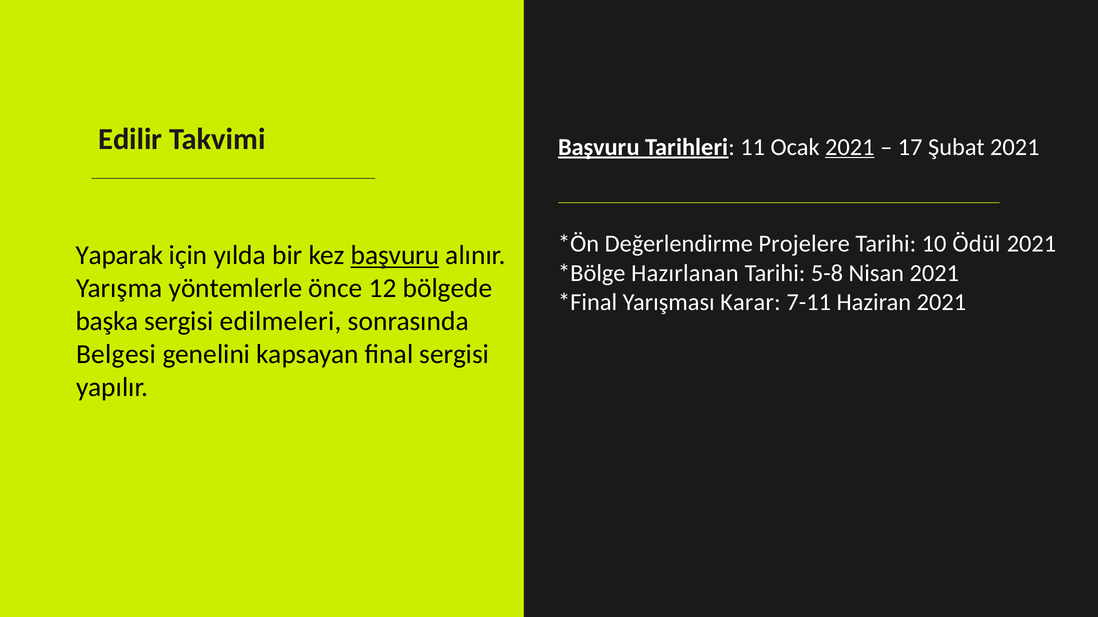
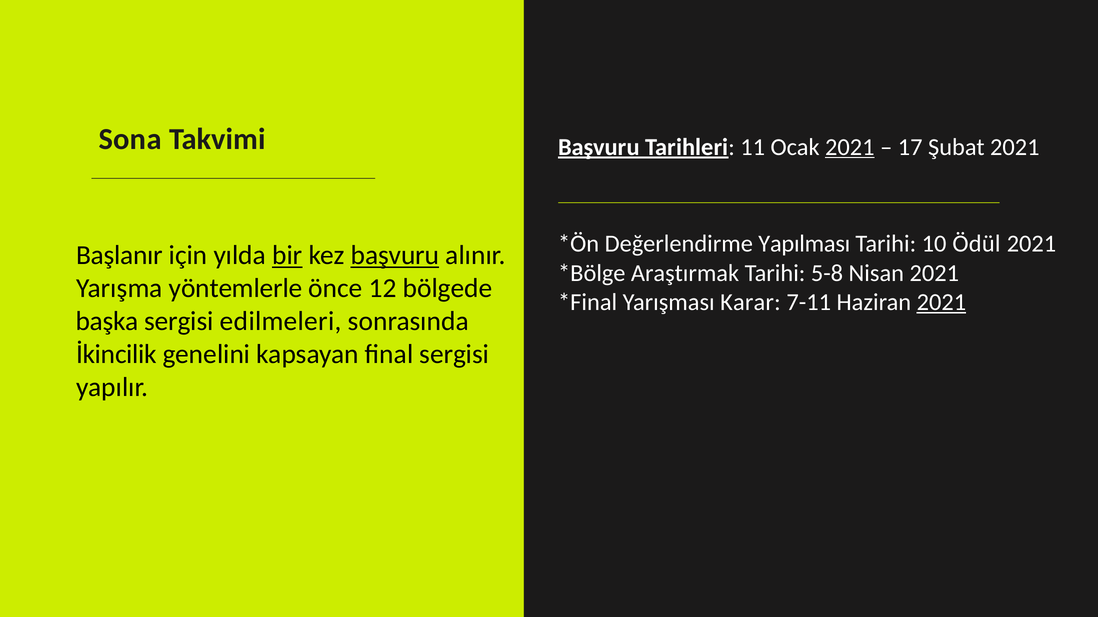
Edilir: Edilir -> Sona (130, 139)
Projelere: Projelere -> Yapılması (804, 244)
Yaparak: Yaparak -> Başlanır (120, 256)
bir underline: none -> present (287, 256)
Hazırlanan: Hazırlanan -> Araştırmak (685, 273)
2021 underline: none -> present (941, 303)
Belgesi: Belgesi -> İkincilik (117, 354)
